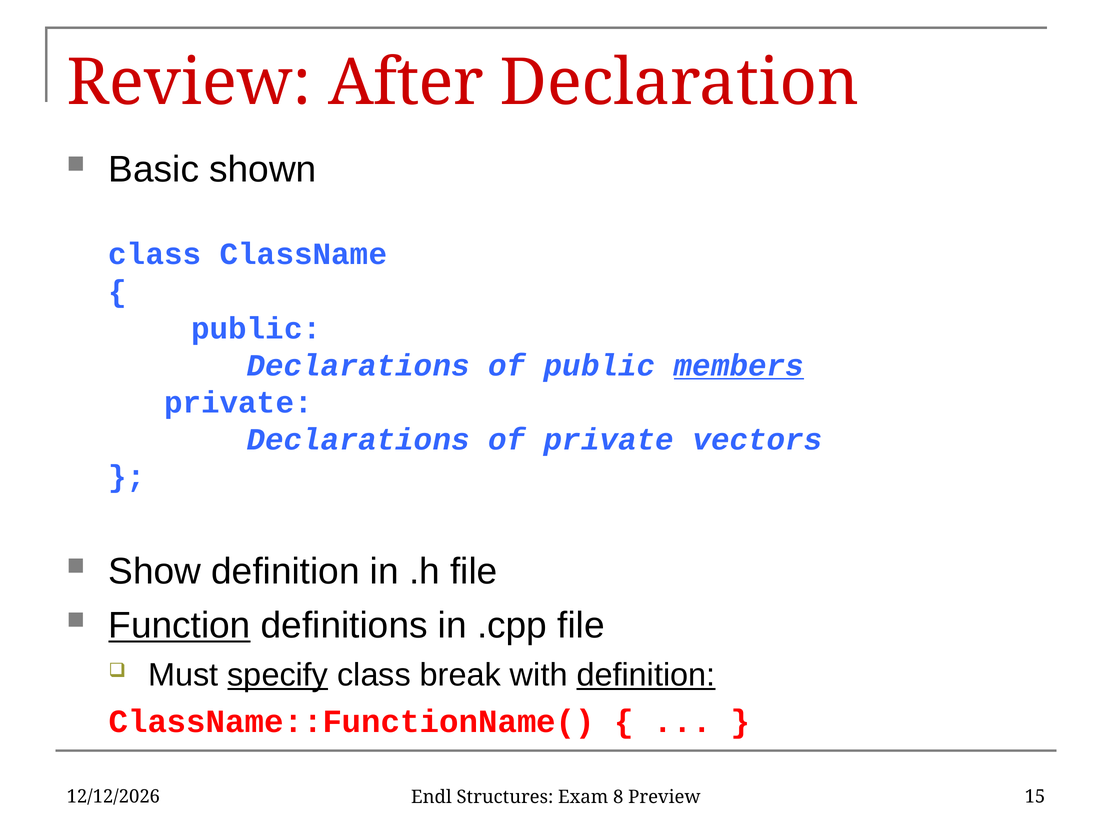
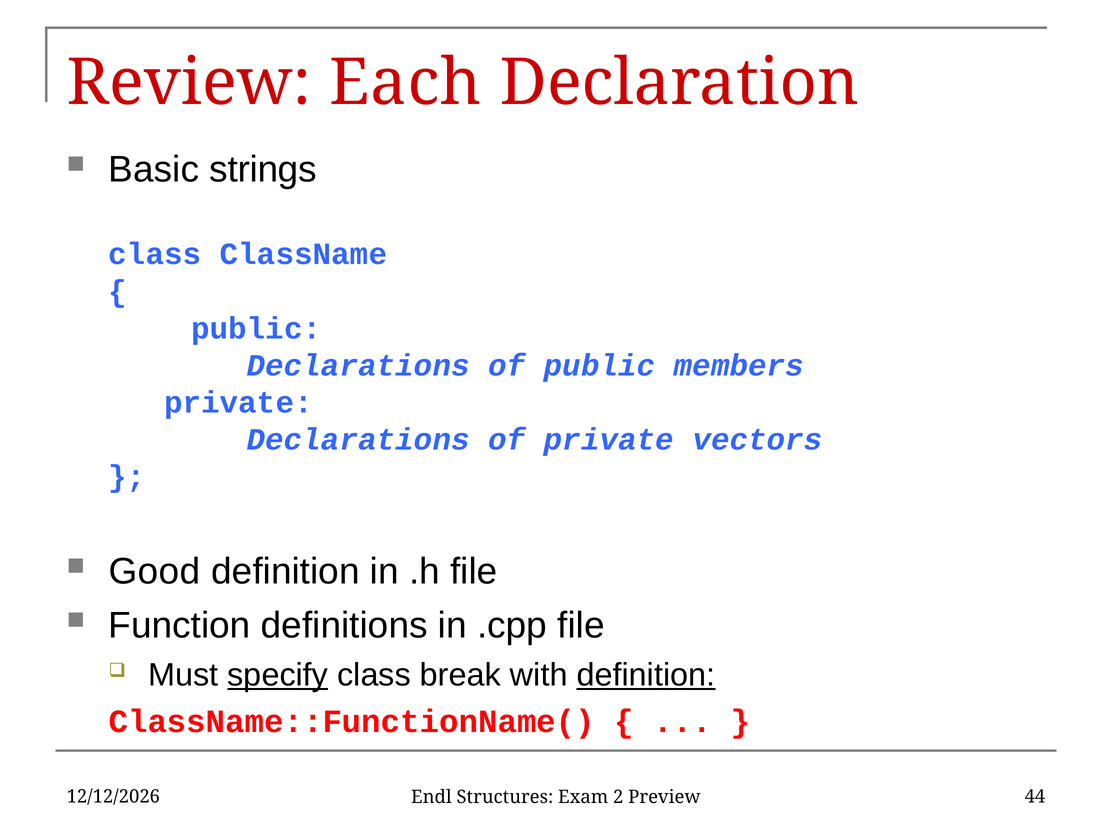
After: After -> Each (405, 83)
shown: shown -> strings (263, 169)
members underline: present -> none (739, 365)
Show: Show -> Good (155, 572)
Function underline: present -> none (179, 625)
8: 8 -> 2 (618, 797)
15: 15 -> 44 (1035, 796)
